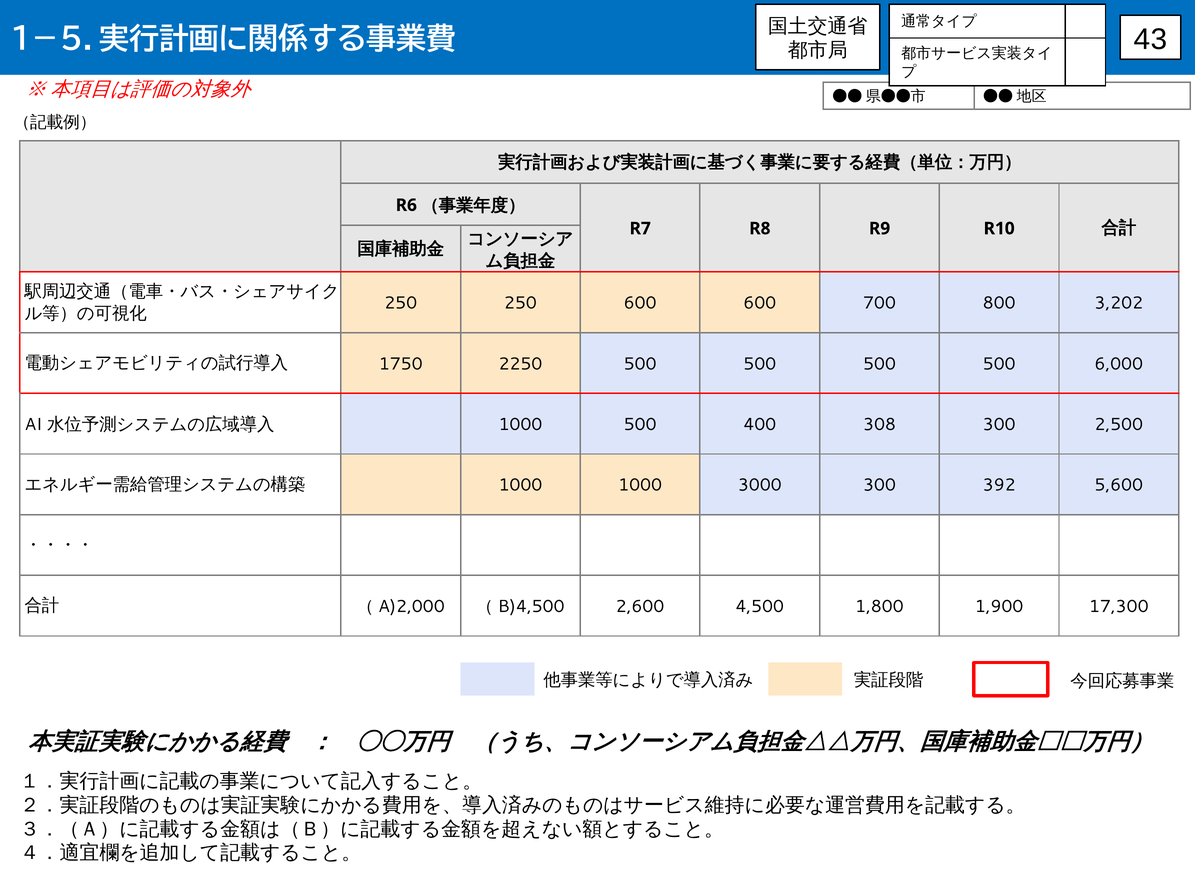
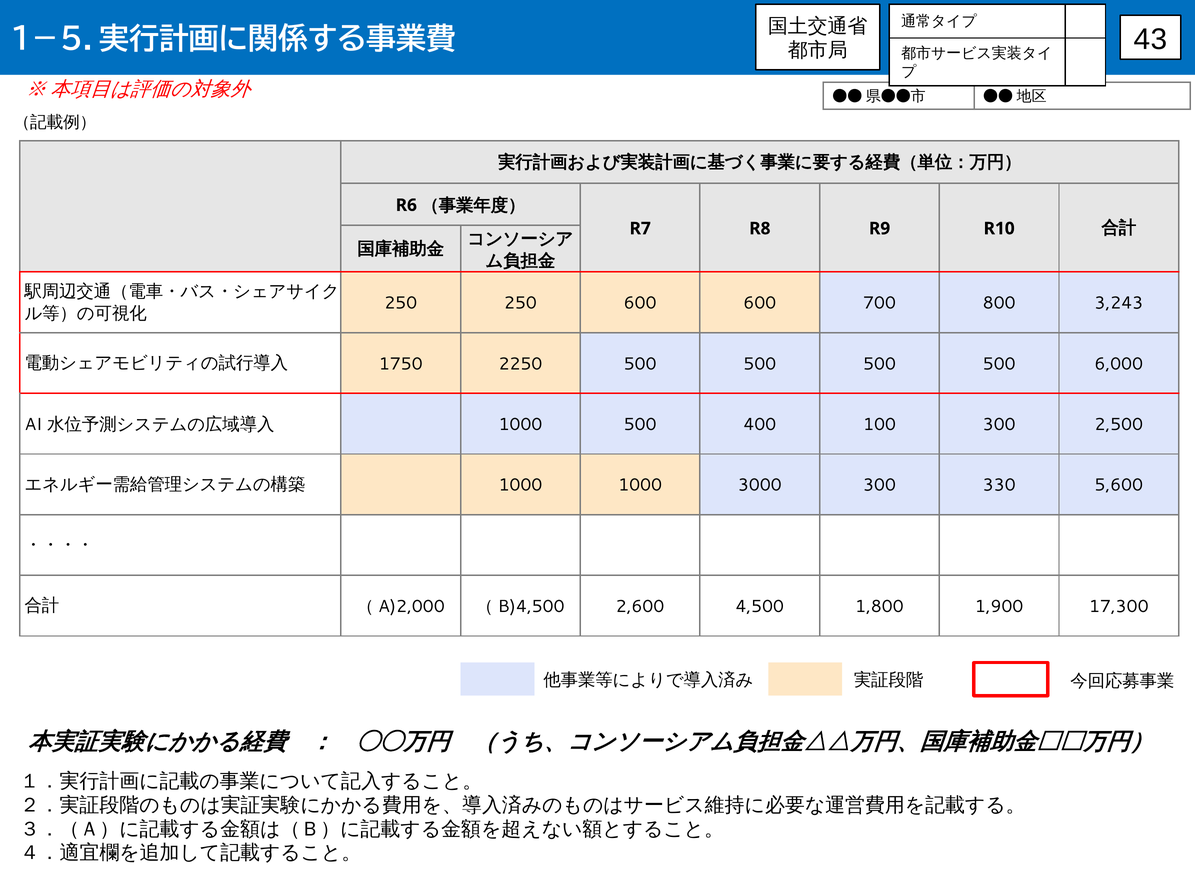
3,202: 3,202 -> 3,243 (1119, 303)
308: 308 -> 100 (880, 425)
392: 392 -> 330 (999, 485)
